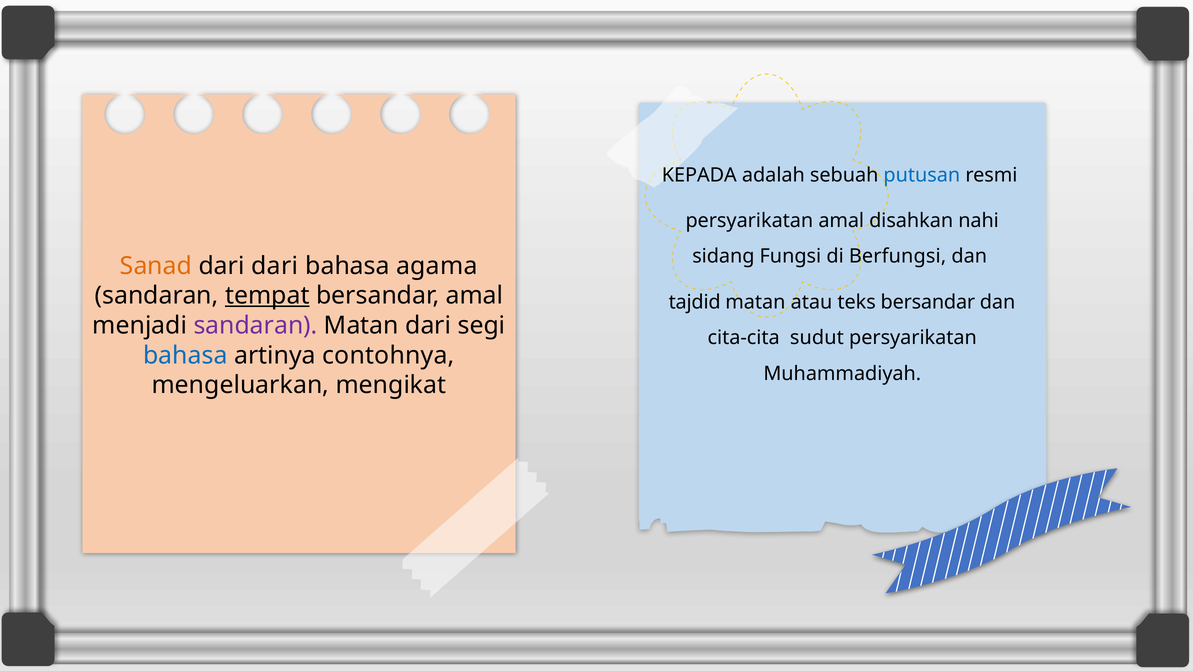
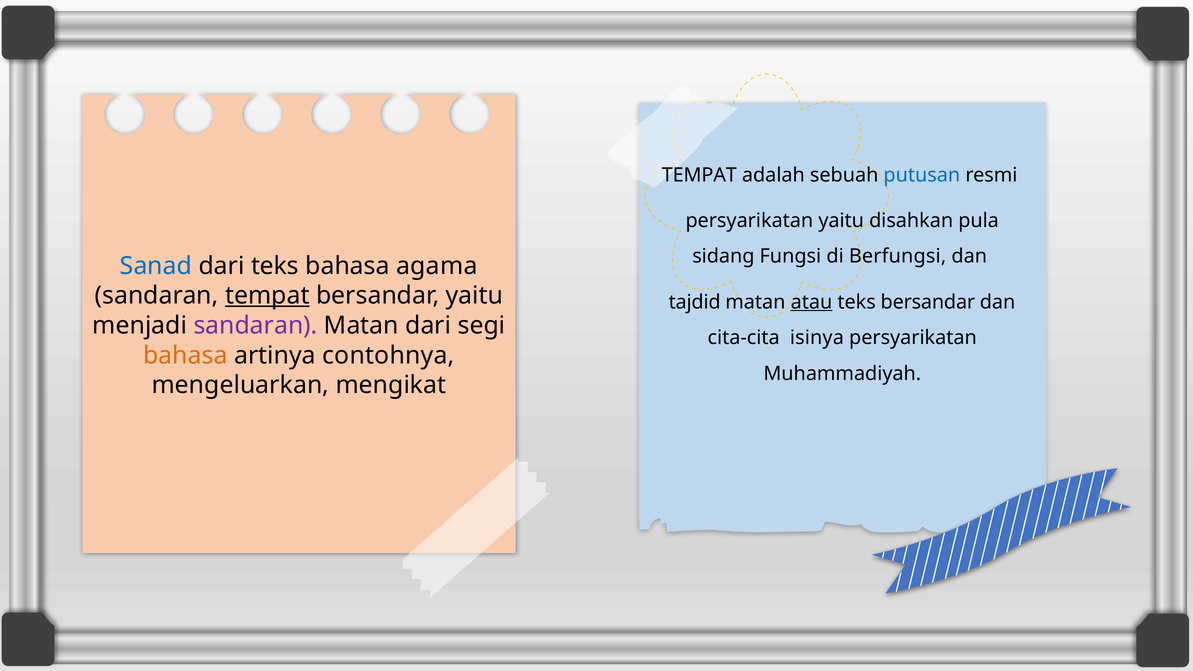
KEPADA: KEPADA -> TEMPAT (699, 175)
persyarikatan amal: amal -> yaitu (841, 221)
nahi: nahi -> pula (979, 221)
Sanad colour: orange -> blue (156, 266)
dari dari: dari -> teks (275, 266)
bersandar amal: amal -> yaitu (474, 296)
atau underline: none -> present (811, 302)
sudut: sudut -> isinya (817, 338)
bahasa colour: blue -> orange (185, 355)
